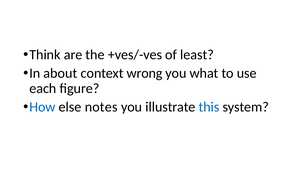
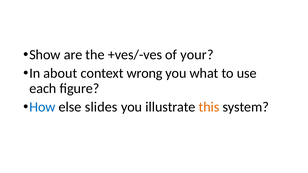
Think: Think -> Show (45, 55)
least: least -> your (197, 55)
notes: notes -> slides (101, 107)
this colour: blue -> orange (209, 107)
